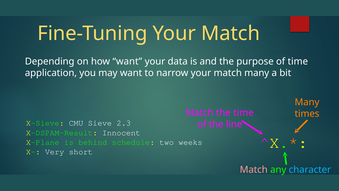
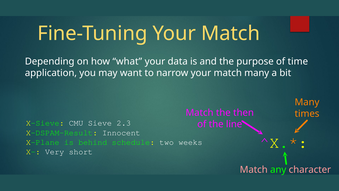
how want: want -> what (127, 61)
the time: time -> then (244, 113)
character colour: light blue -> pink (310, 169)
